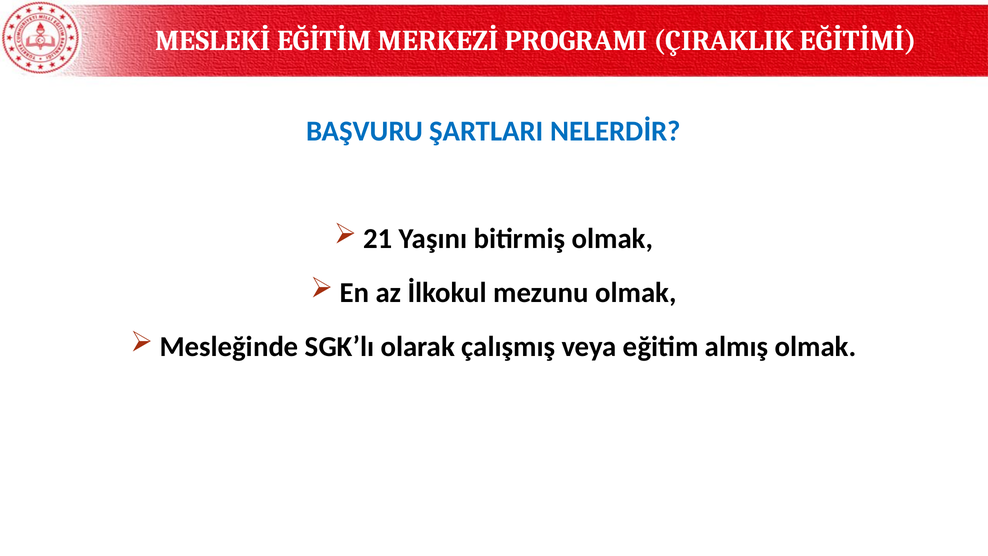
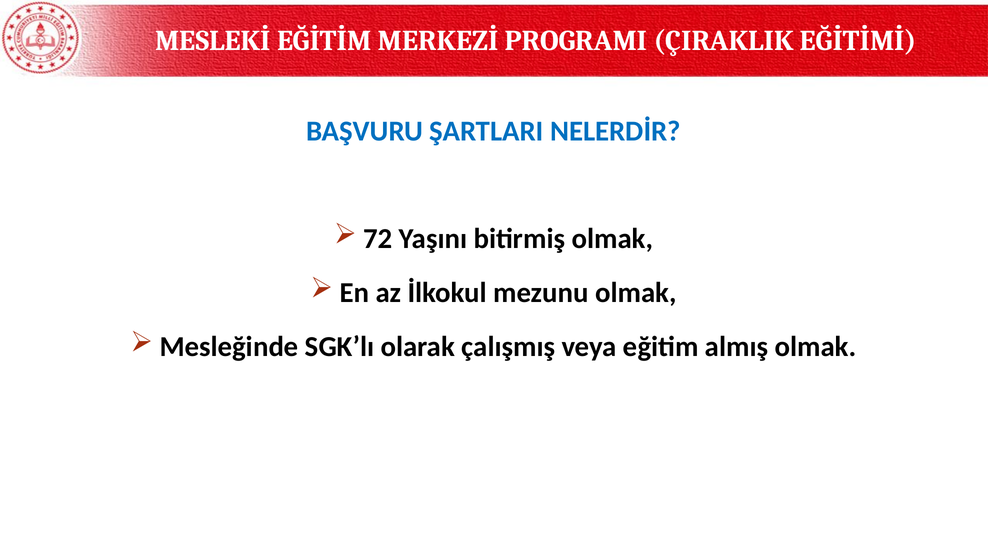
21: 21 -> 72 (378, 239)
